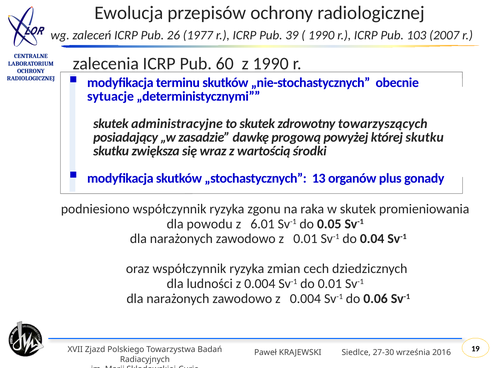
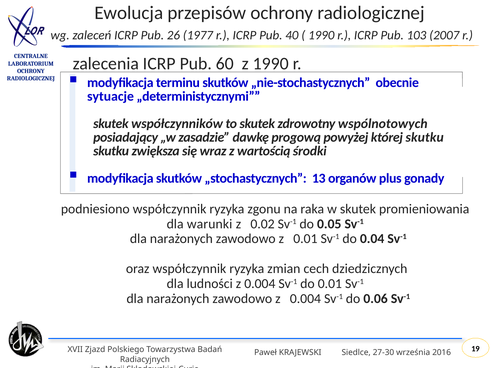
39: 39 -> 40 (292, 35)
administracyjne: administracyjne -> współczynników (177, 124)
towarzyszących: towarzyszących -> wspólnotowych (383, 124)
powodu: powodu -> warunki (210, 224)
6.01: 6.01 -> 0.02 (263, 224)
